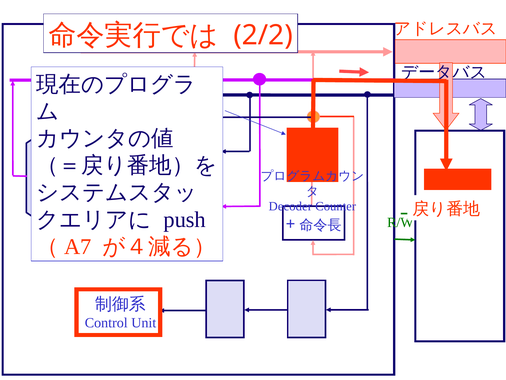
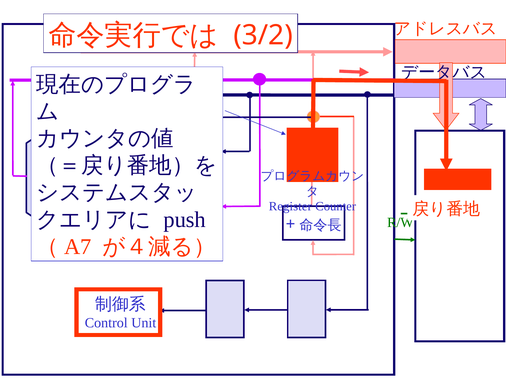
2/2: 2/2 -> 3/2 (263, 35)
Decoder: Decoder -> Register (290, 206)
